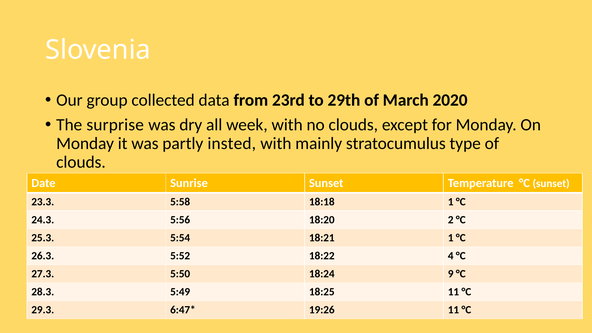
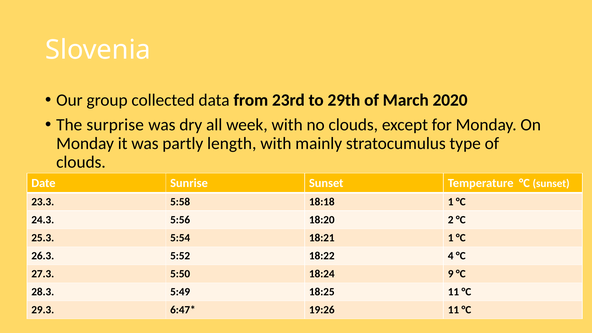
insted: insted -> length (232, 143)
